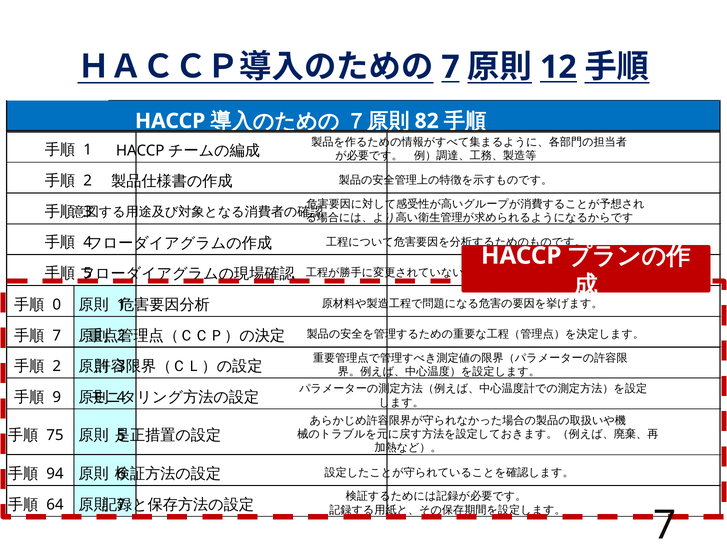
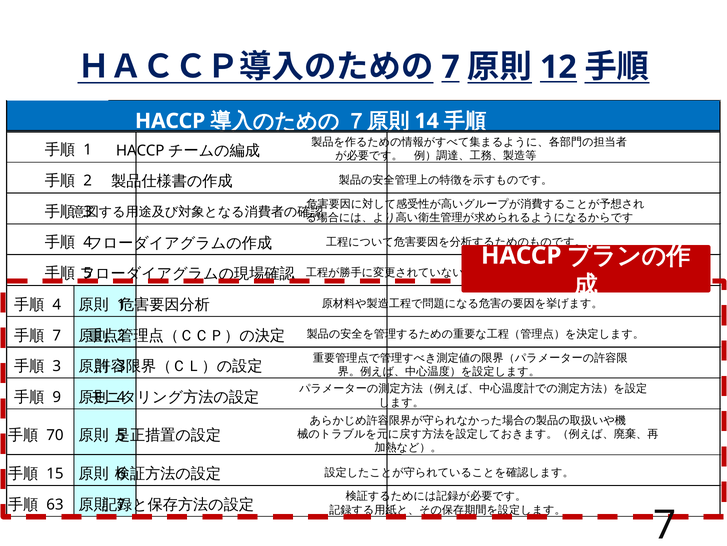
82: 82 -> 14 (427, 121)
0: 0 -> 4 (57, 304)
2: 2 -> 3 (57, 366)
75: 75 -> 70 (55, 435)
94: 94 -> 15 (55, 473)
64: 64 -> 63 (55, 504)
